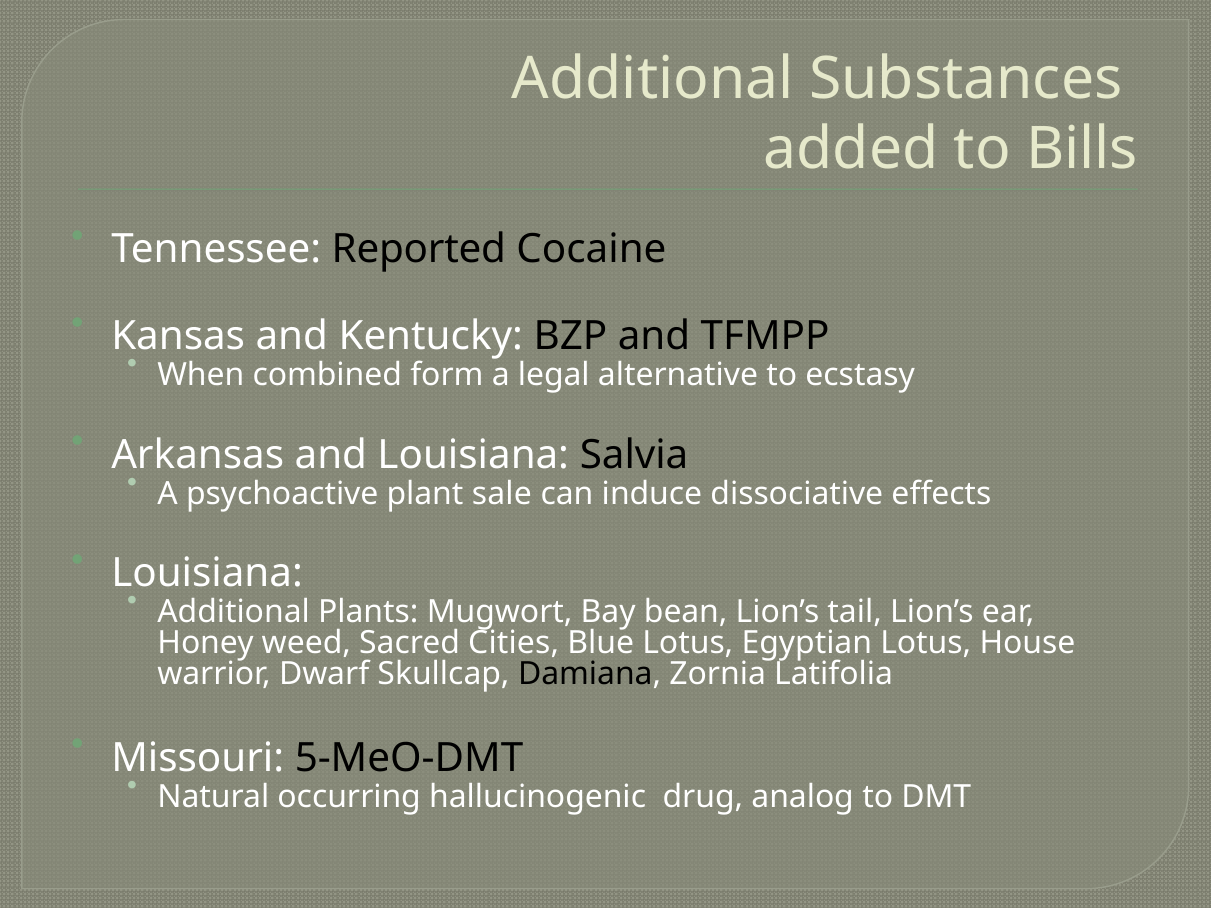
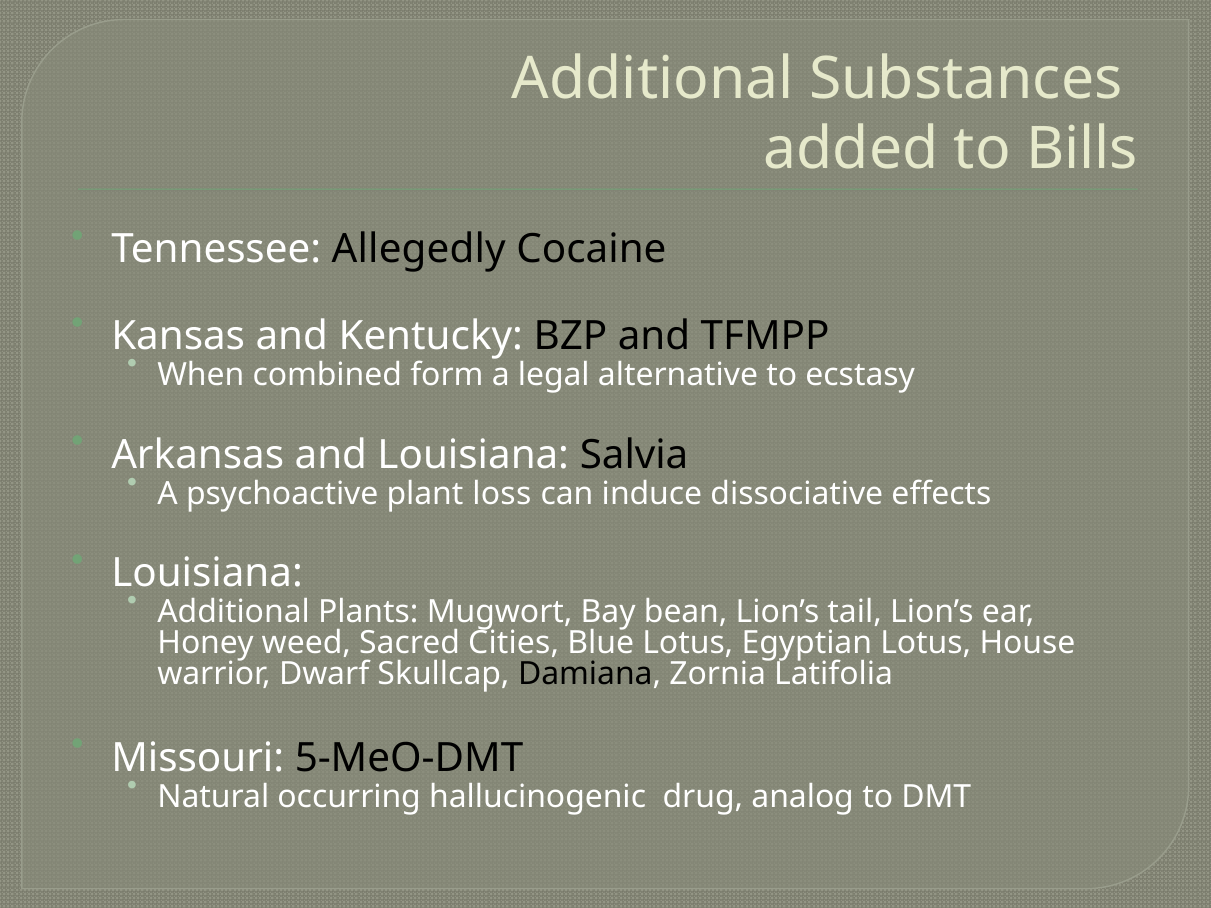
Reported: Reported -> Allegedly (419, 250)
sale: sale -> loss (502, 494)
